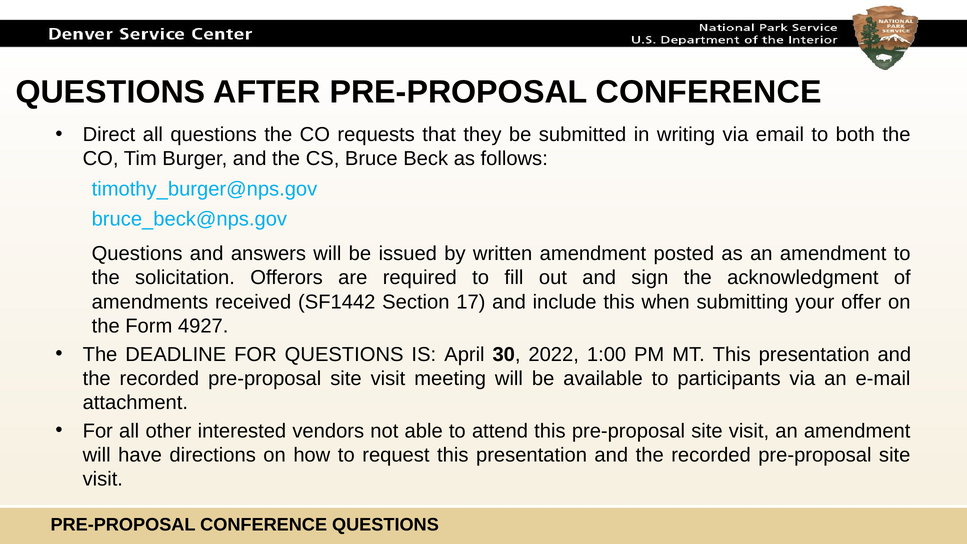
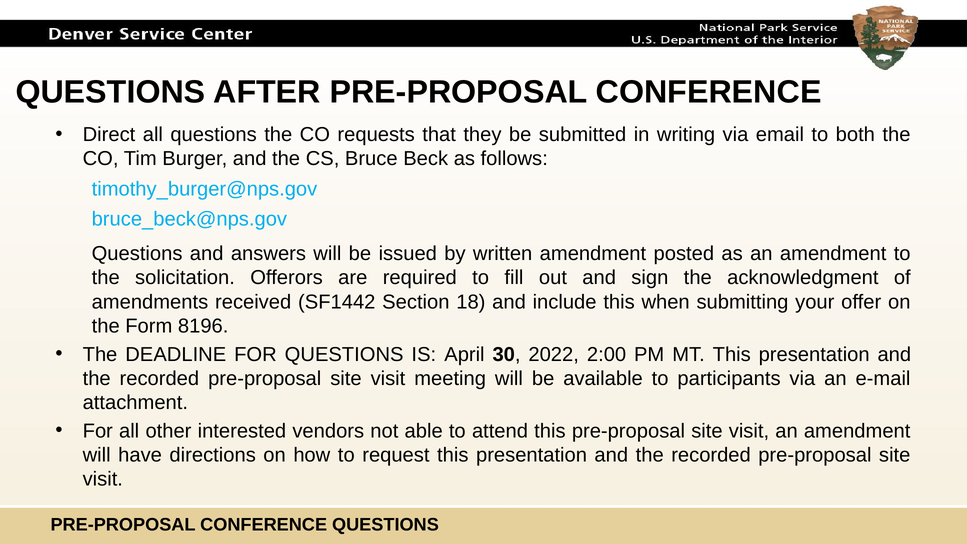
17: 17 -> 18 (471, 302)
4927: 4927 -> 8196 (203, 326)
1:00: 1:00 -> 2:00 (607, 354)
